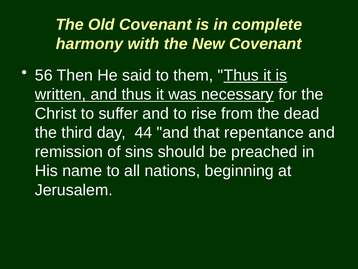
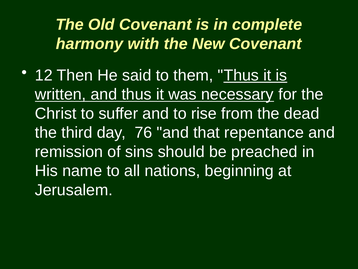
56: 56 -> 12 (44, 75)
44: 44 -> 76 (143, 132)
